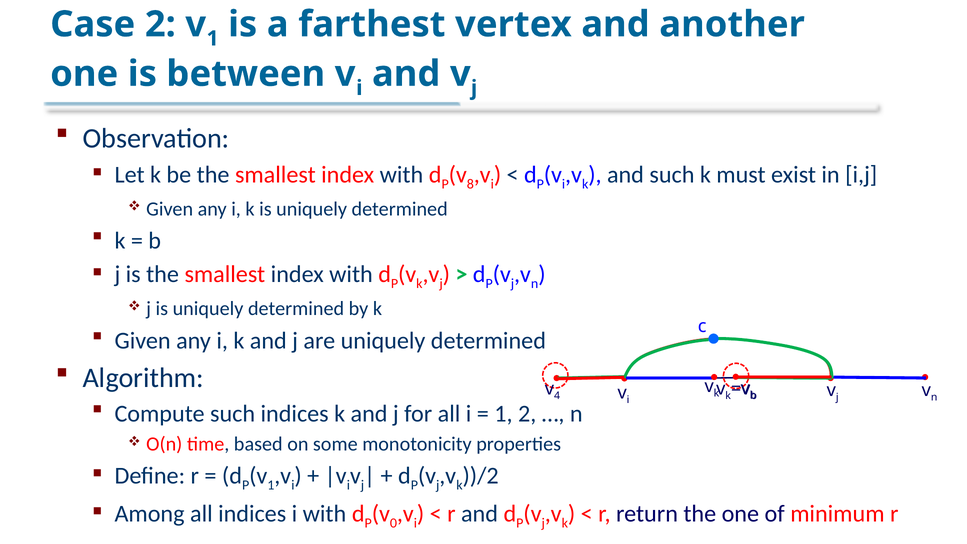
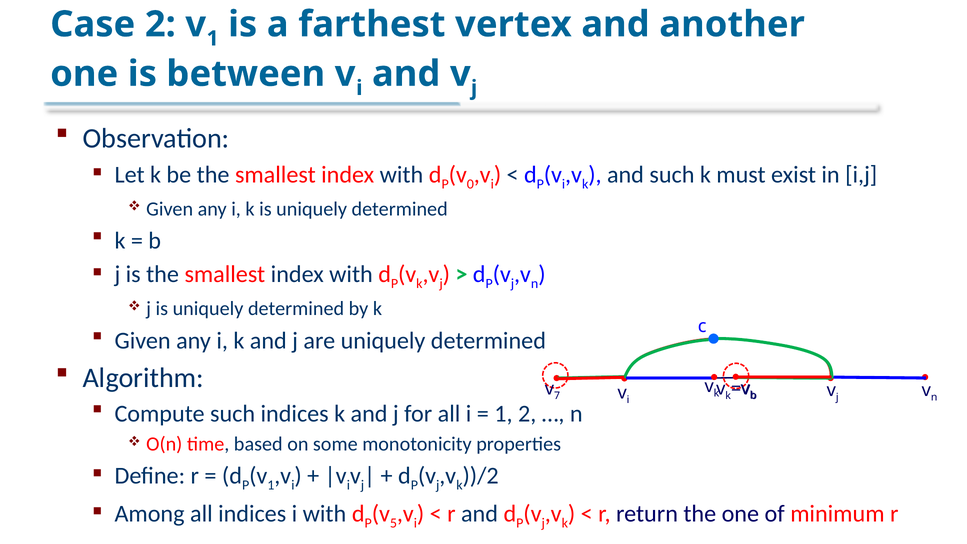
8: 8 -> 0 (470, 184)
4: 4 -> 7 (557, 396)
0: 0 -> 5 (393, 523)
